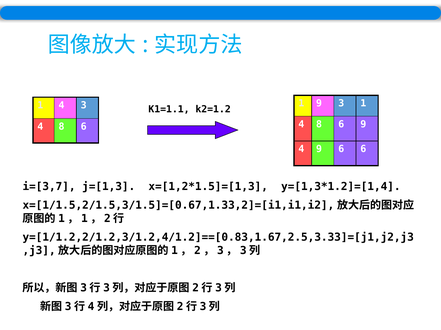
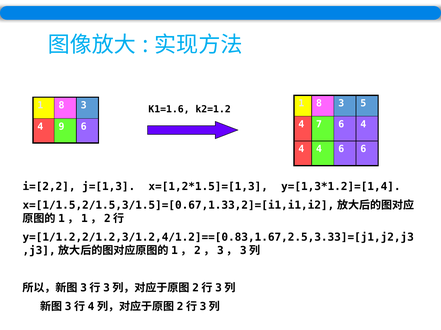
9: 9 -> 8 (319, 104)
3 1: 1 -> 5 (363, 104)
4: 4 -> 8 (61, 105)
K1=1.1: K1=1.1 -> K1=1.6 (169, 110)
8: 8 -> 7 (319, 124)
6 9: 9 -> 4 (363, 124)
8: 8 -> 9 (61, 127)
9: 9 -> 4 (319, 149)
i=[3,7: i=[3,7 -> i=[2,2 (49, 187)
